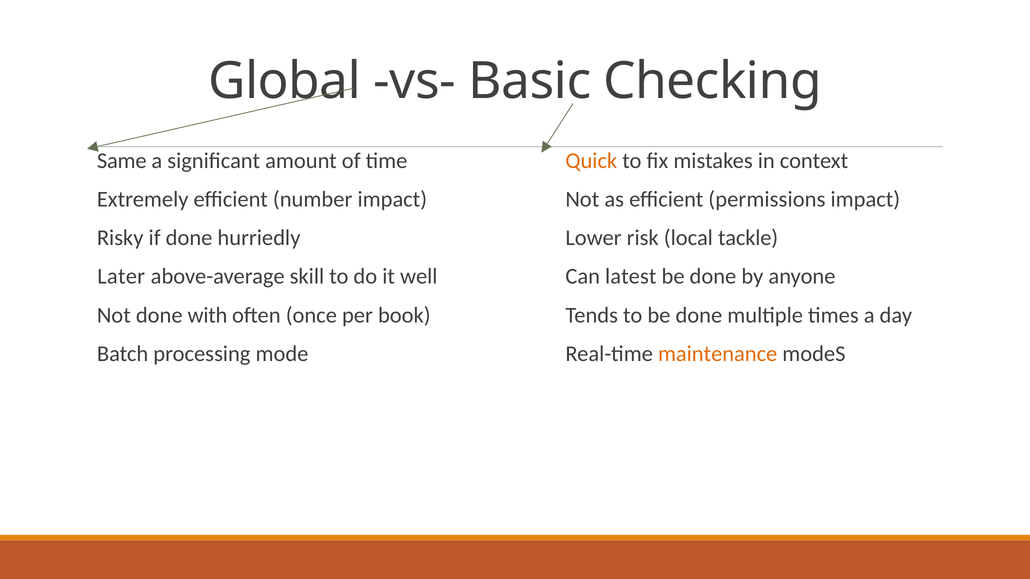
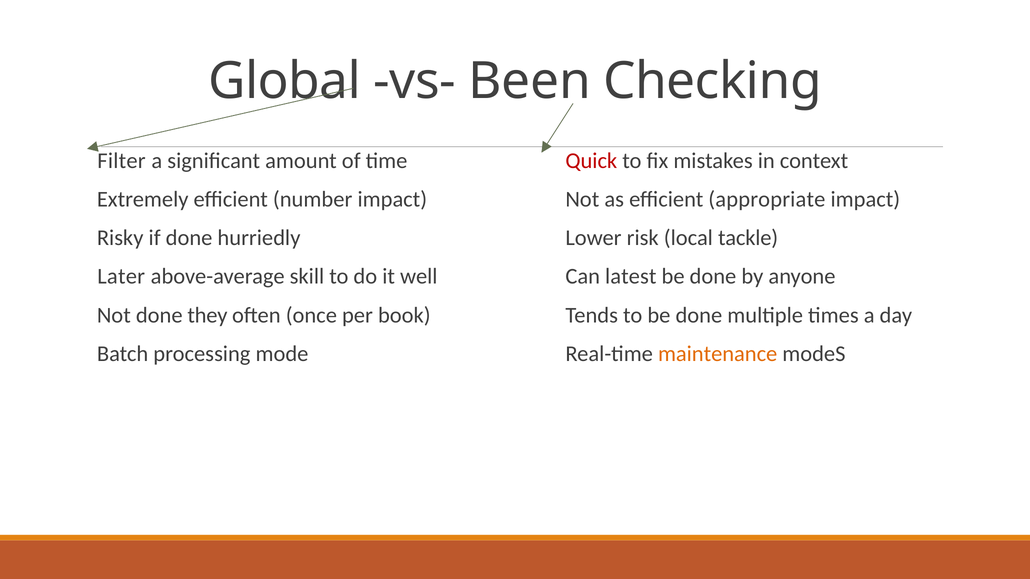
Basic: Basic -> Been (530, 82)
Same: Same -> Filter (122, 161)
Quick colour: orange -> red (591, 161)
permissions: permissions -> appropriate (767, 199)
with: with -> they (207, 315)
